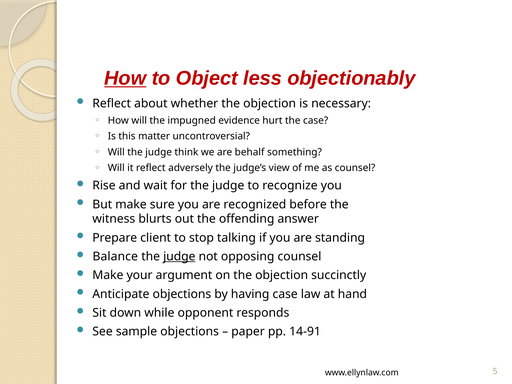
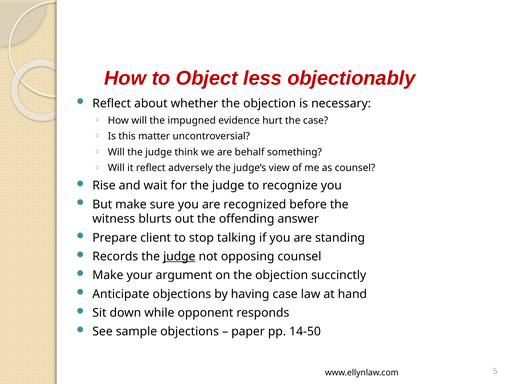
How underline: present -> none (125, 78)
Balance: Balance -> Records (115, 257)
14-91: 14-91 -> 14-50 (305, 332)
